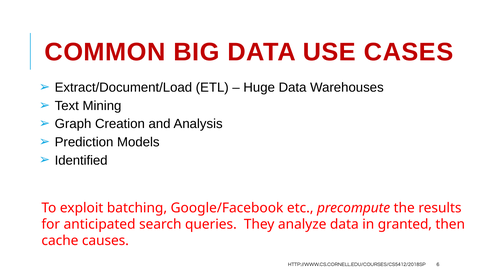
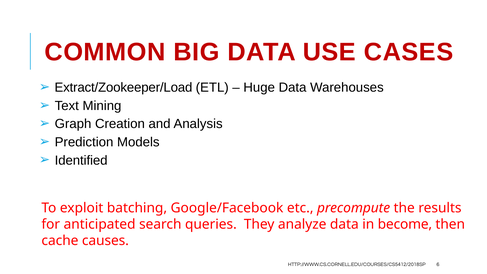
Extract/Document/Load: Extract/Document/Load -> Extract/Zookeeper/Load (123, 88)
granted: granted -> become (405, 224)
